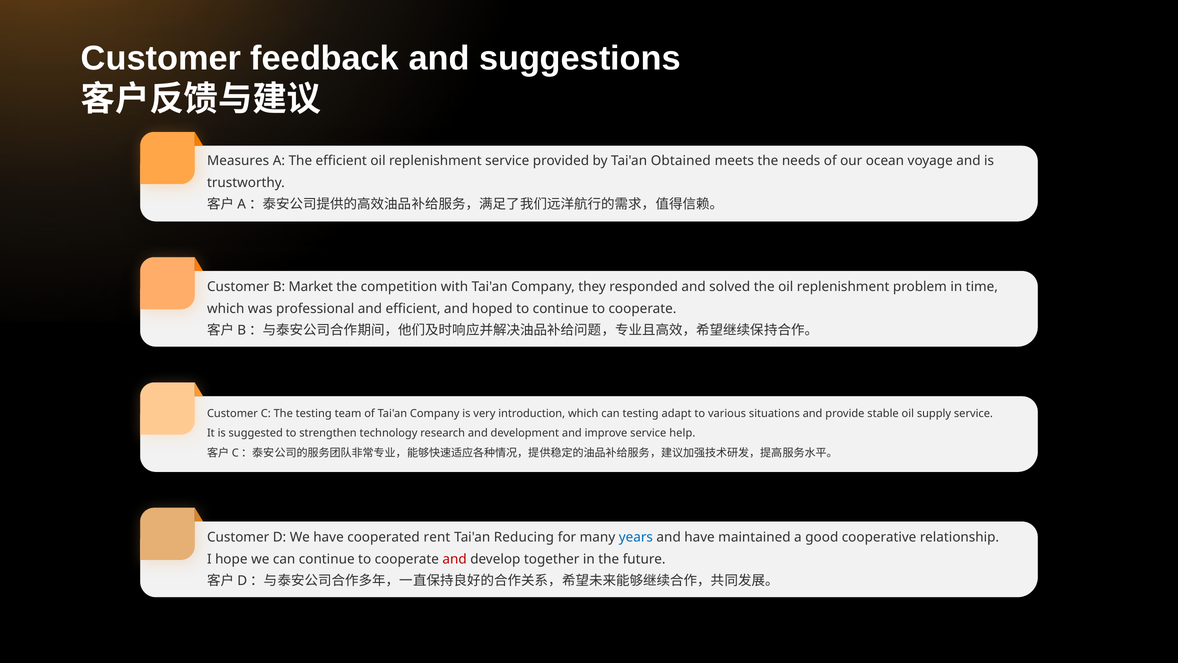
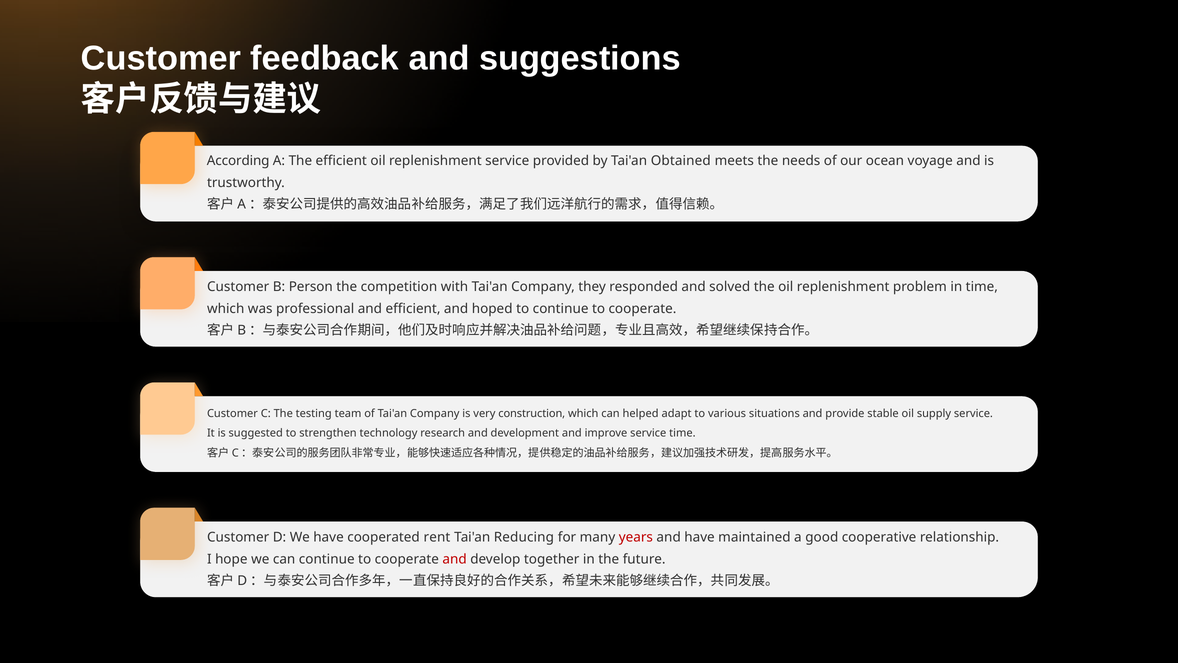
Measures: Measures -> According (238, 161)
Market: Market -> Person (311, 287)
introduction: introduction -> construction (532, 413)
can testing: testing -> helped (641, 413)
service help: help -> time (682, 433)
years colour: blue -> red (636, 537)
